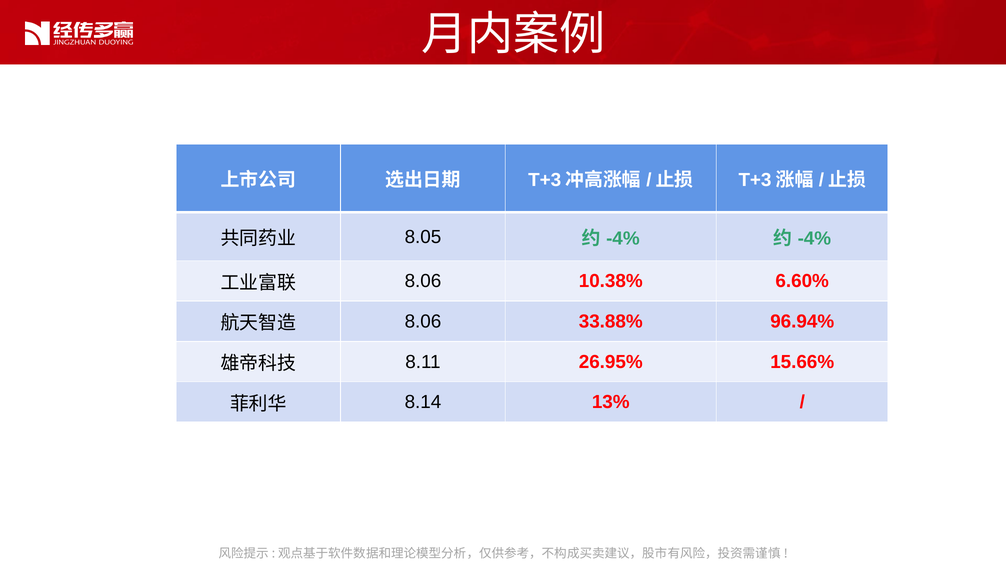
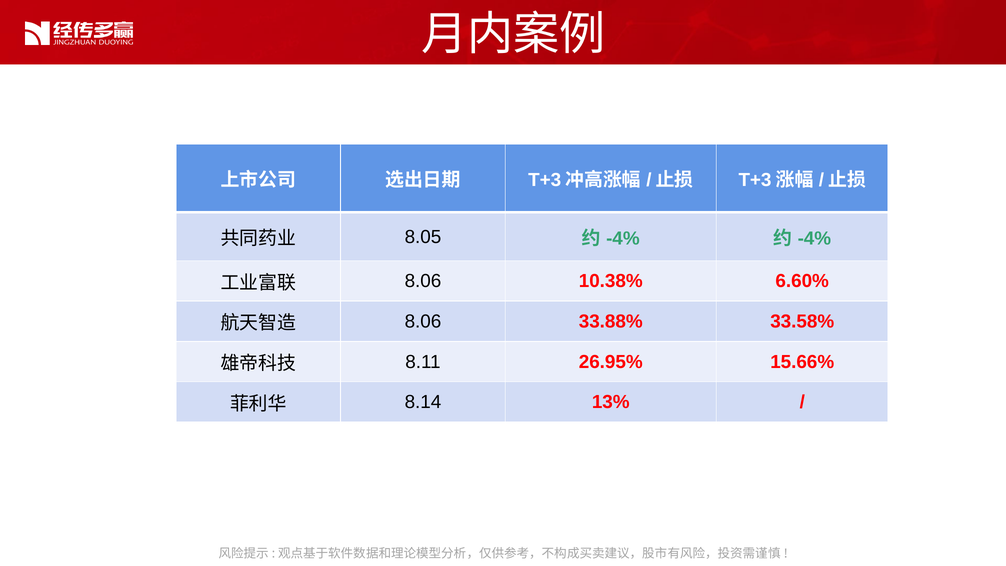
96.94%: 96.94% -> 33.58% (802, 322)
